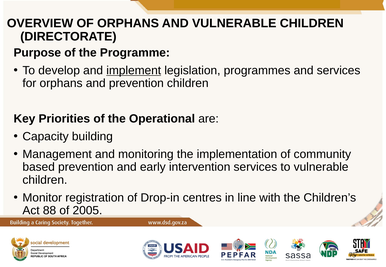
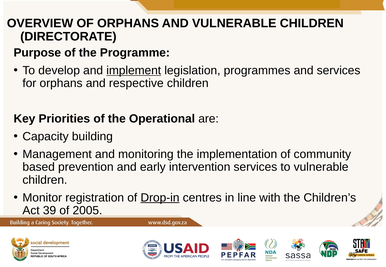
and prevention: prevention -> respective (136, 83)
Drop-in underline: none -> present (160, 198)
88: 88 -> 39 (50, 211)
